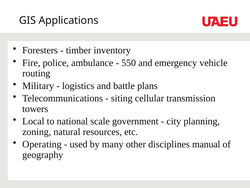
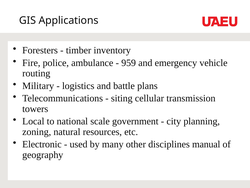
550: 550 -> 959 (129, 63)
Operating: Operating -> Electronic (42, 144)
